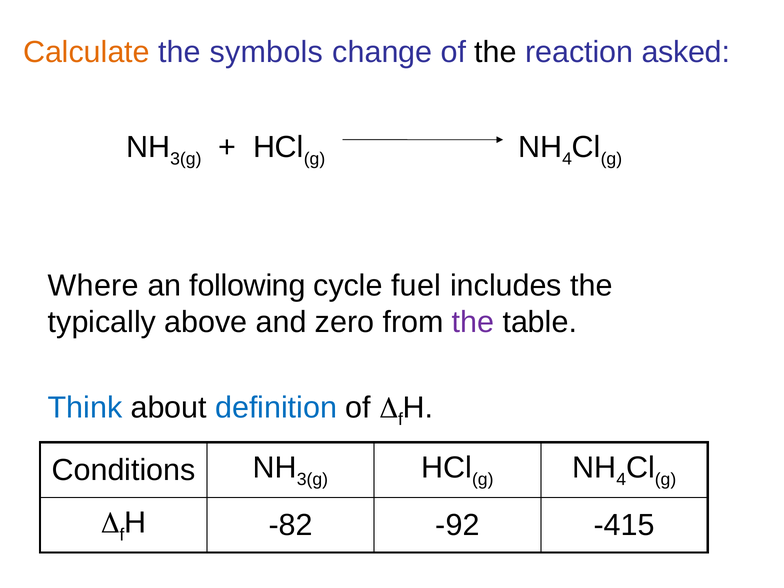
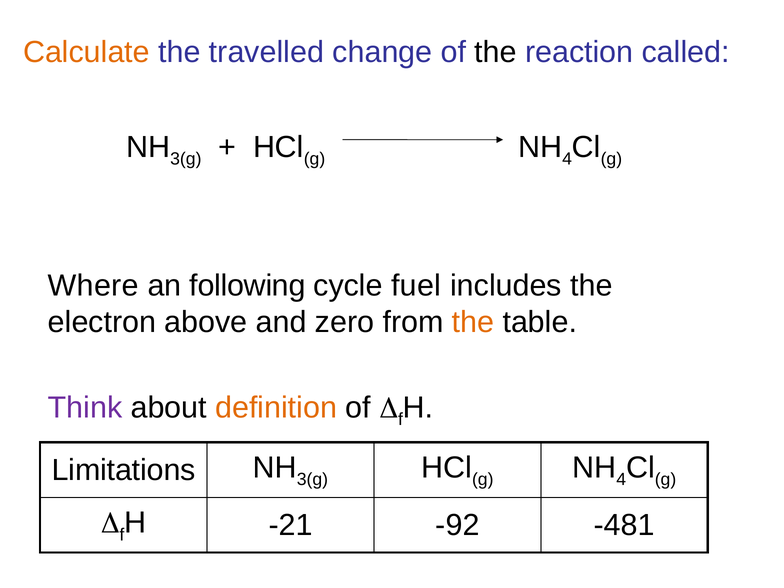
symbols: symbols -> travelled (266, 52)
asked: asked -> called (686, 52)
typically: typically -> electron (102, 322)
the colour: purple -> orange (473, 322)
Think colour: blue -> purple (85, 408)
definition colour: blue -> orange (276, 408)
Conditions: Conditions -> Limitations (124, 470)
-82: -82 -> -21 (291, 525)
-415: -415 -> -481 (624, 525)
